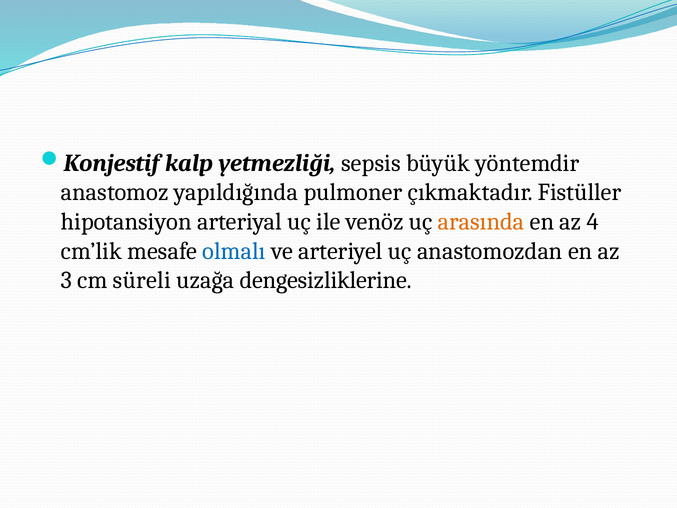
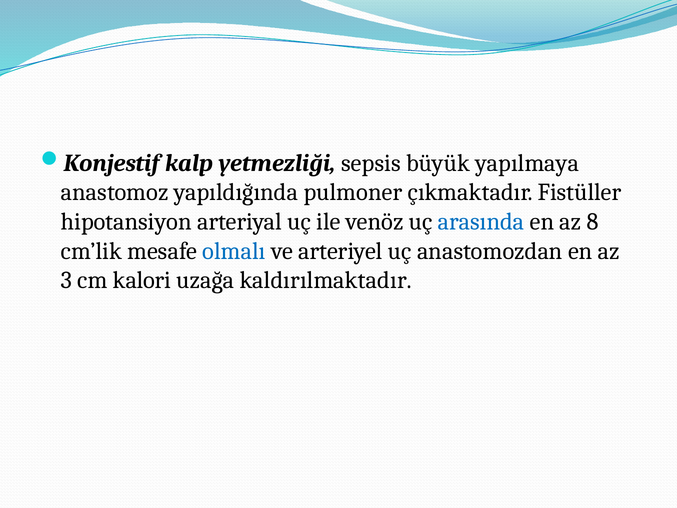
yöntemdir: yöntemdir -> yapılmaya (527, 163)
arasında colour: orange -> blue (481, 222)
4: 4 -> 8 (593, 222)
süreli: süreli -> kalori (142, 280)
dengesizliklerine: dengesizliklerine -> kaldırılmaktadır (326, 280)
